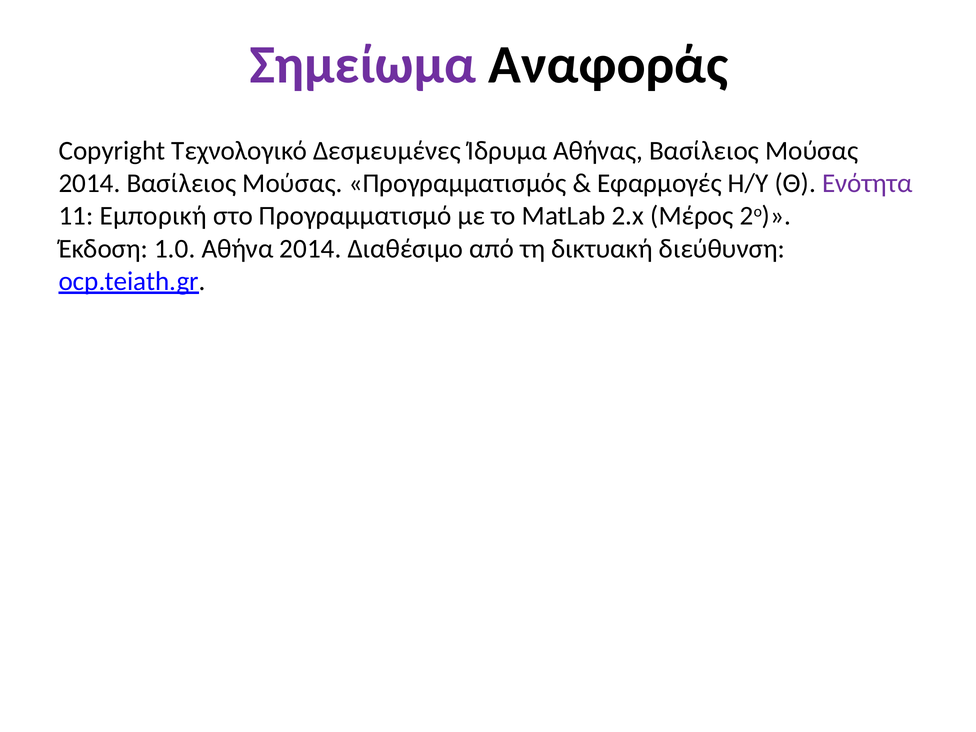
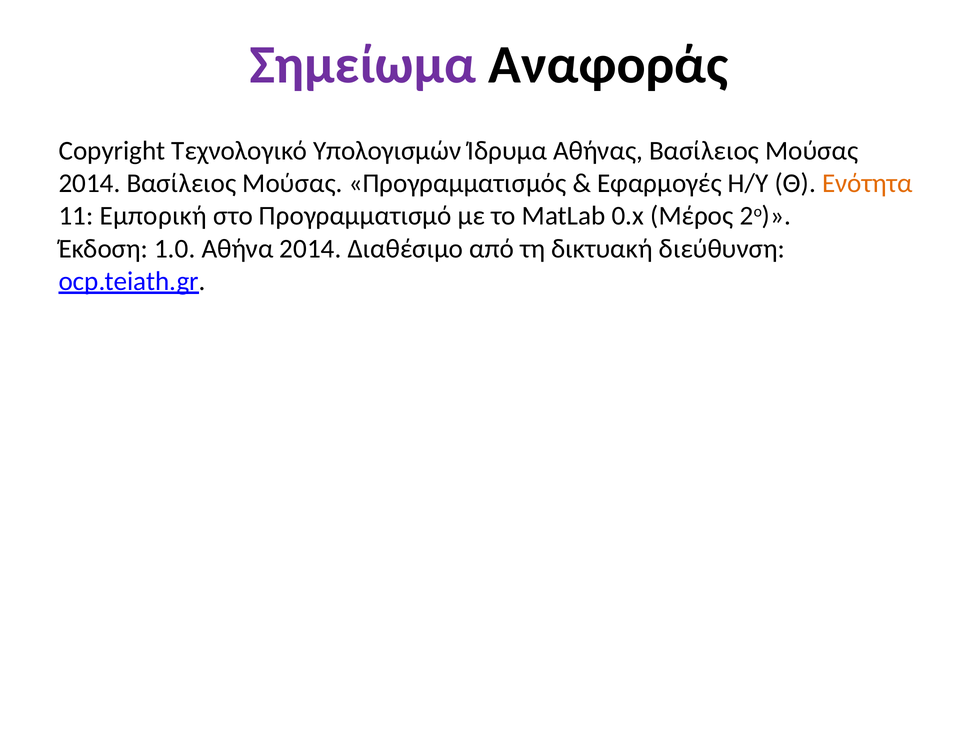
Δεσμευμένες: Δεσμευμένες -> Υπολογισμών (387, 151)
Ενότητα colour: purple -> orange (867, 183)
2.x: 2.x -> 0.x (628, 216)
